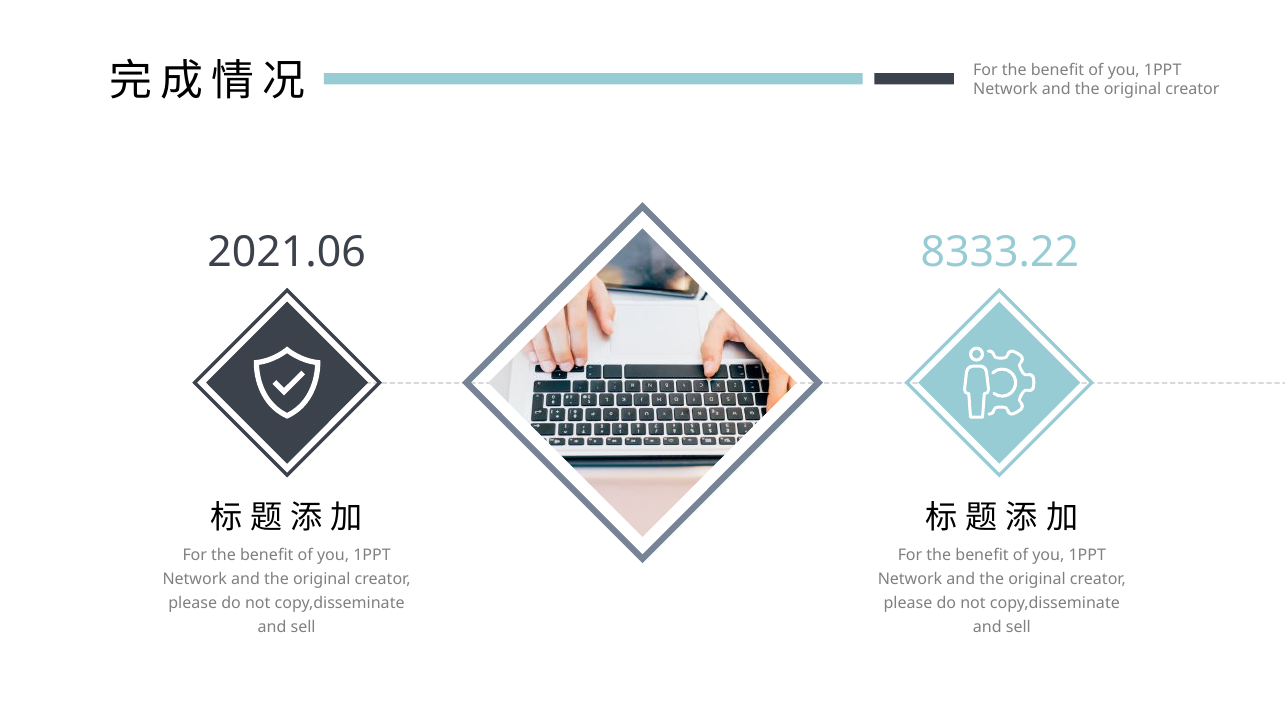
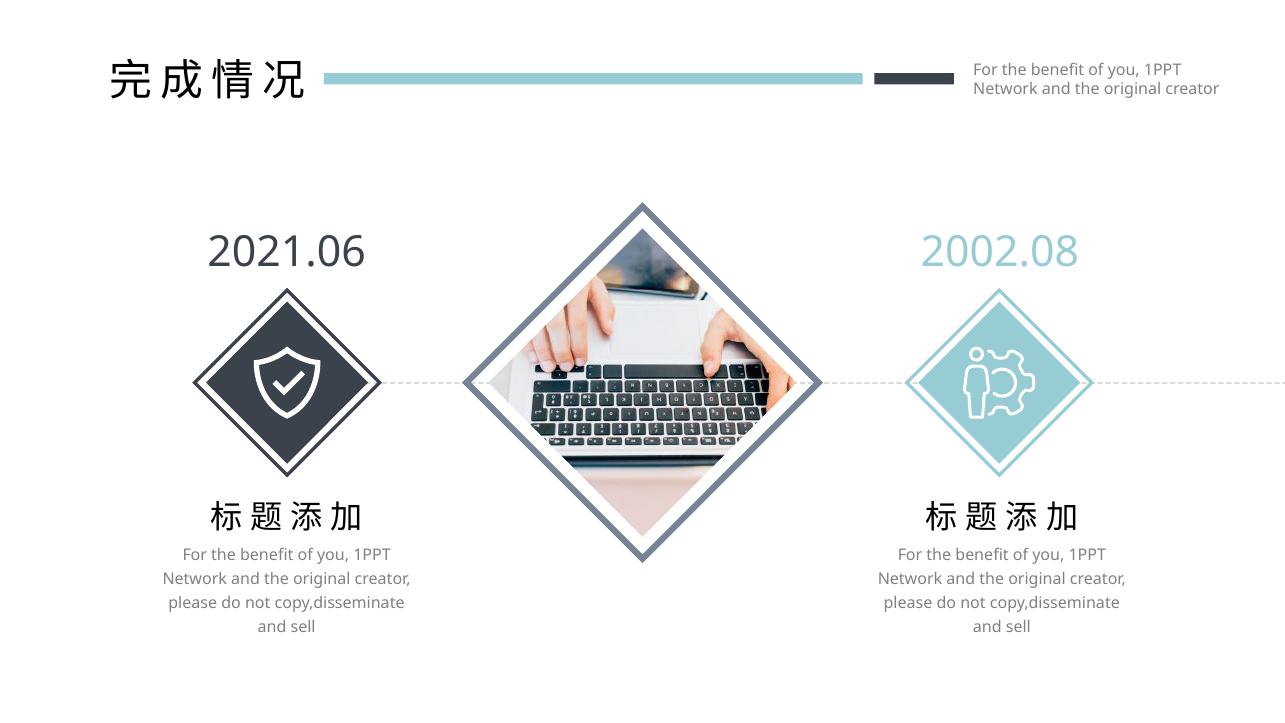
8333.22: 8333.22 -> 2002.08 (1000, 252)
